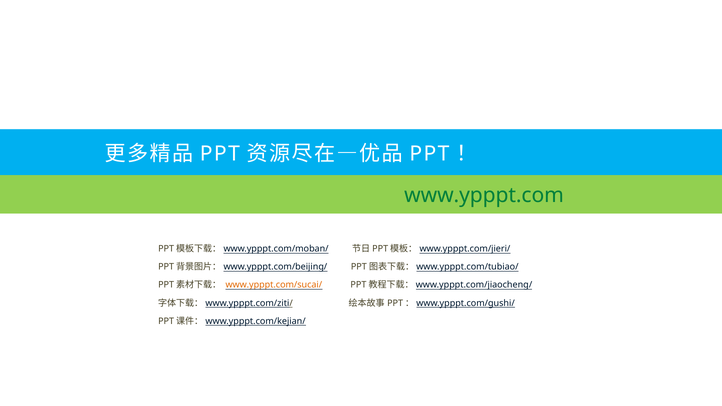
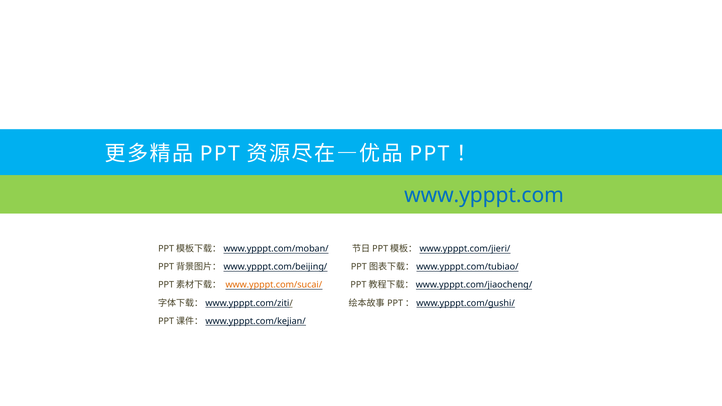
www.ypppt.com colour: green -> blue (484, 196)
